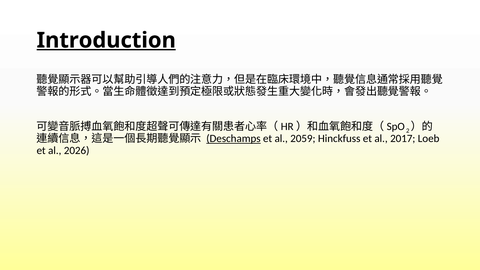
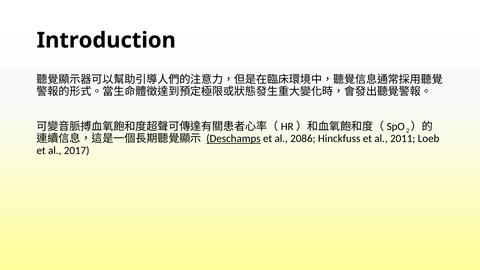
Introduction underline: present -> none (106, 40)
2059: 2059 -> 2086 (303, 139)
2017: 2017 -> 2011 (403, 139)
2026: 2026 -> 2017 (77, 150)
